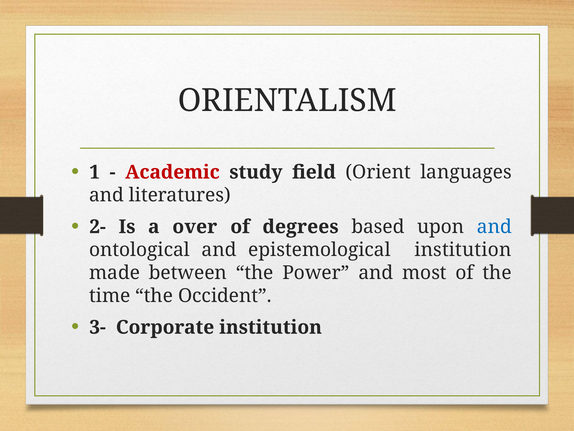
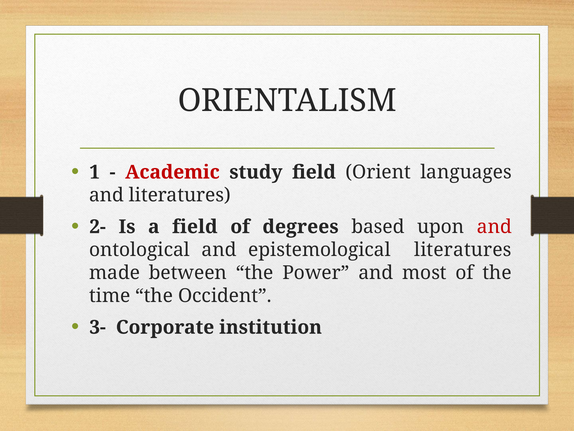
a over: over -> field (195, 227)
and colour: blue -> red (494, 227)
epistemological institution: institution -> literatures (463, 249)
